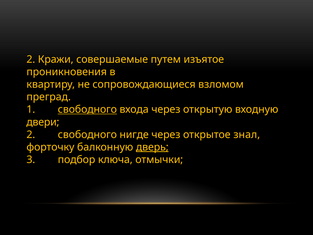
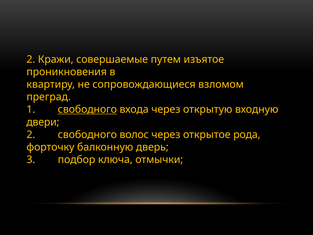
нигде: нигде -> волос (134, 134)
знал: знал -> рода (247, 134)
дверь underline: present -> none (152, 147)
